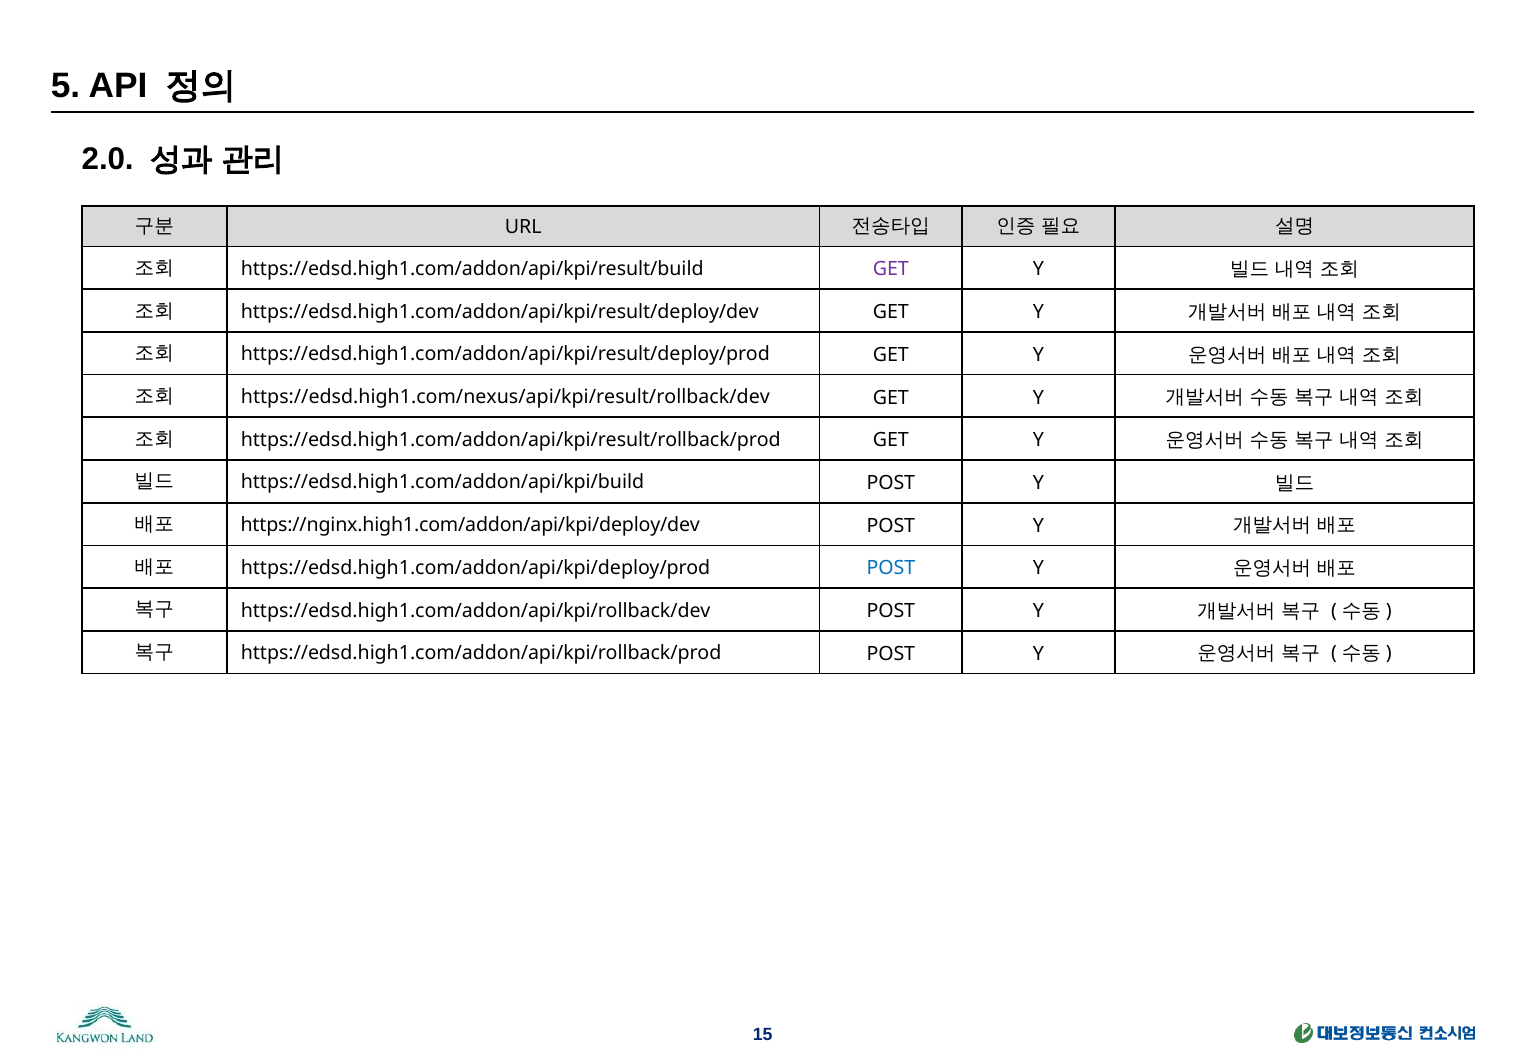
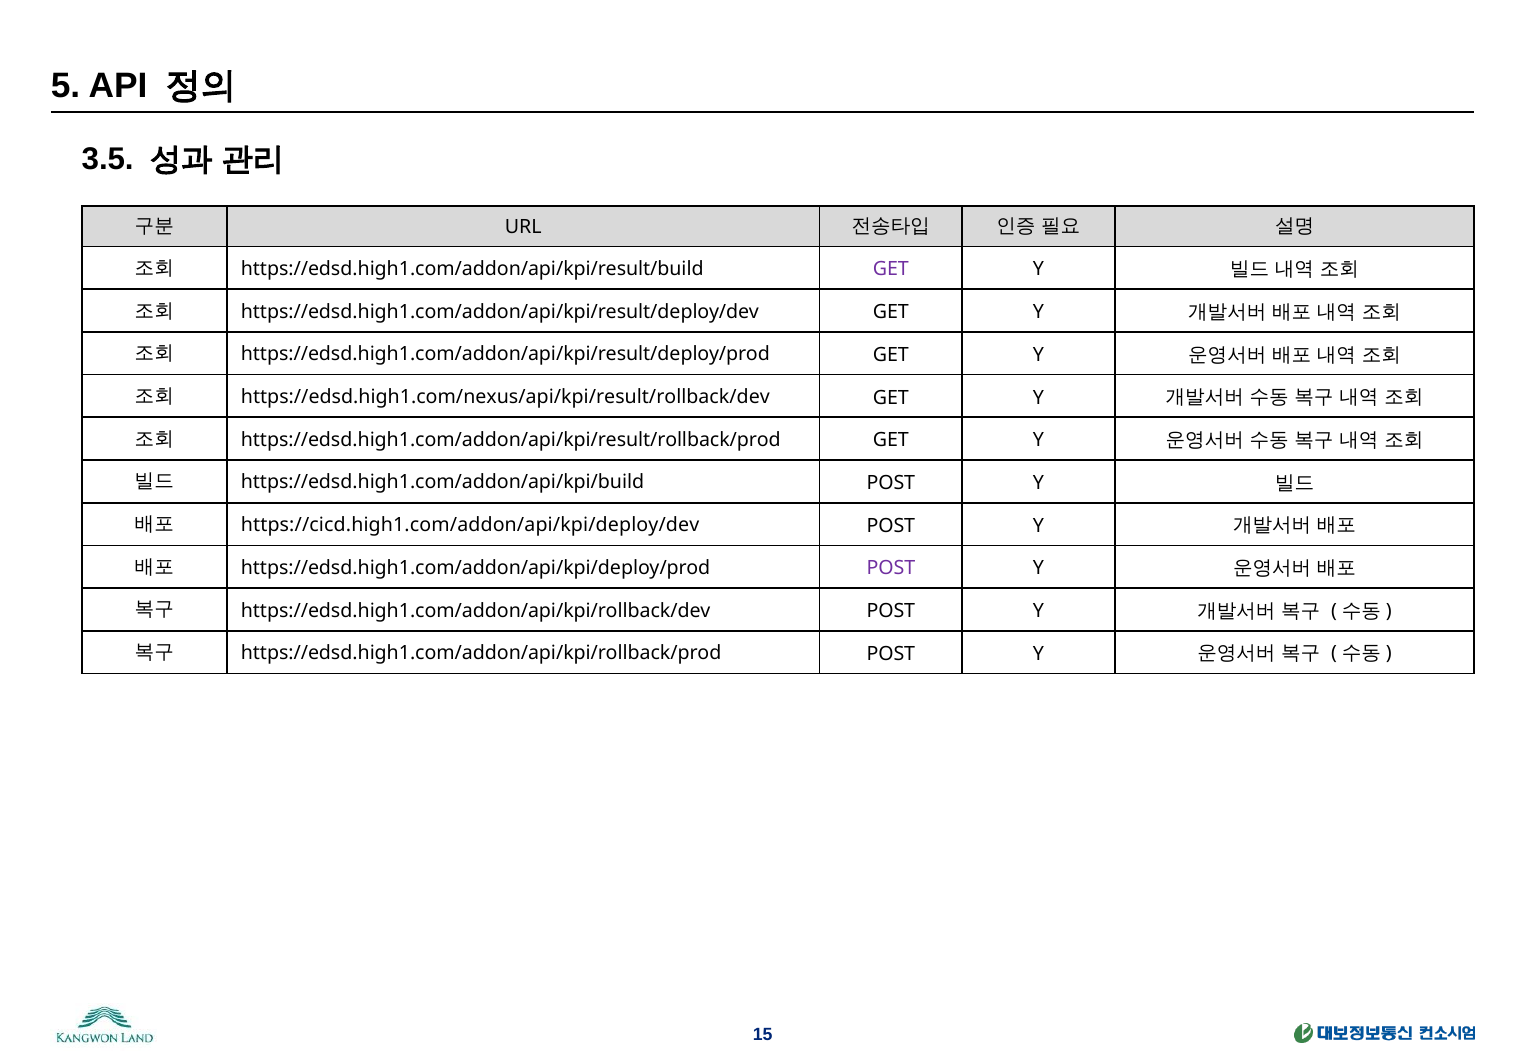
2.0: 2.0 -> 3.5 (108, 159)
https://nginx.high1.com/addon/api/kpi/deploy/dev: https://nginx.high1.com/addon/api/kpi/deploy/dev -> https://cicd.high1.com/addon/api/kpi/deploy/dev (470, 525)
POST colour: blue -> purple (891, 568)
